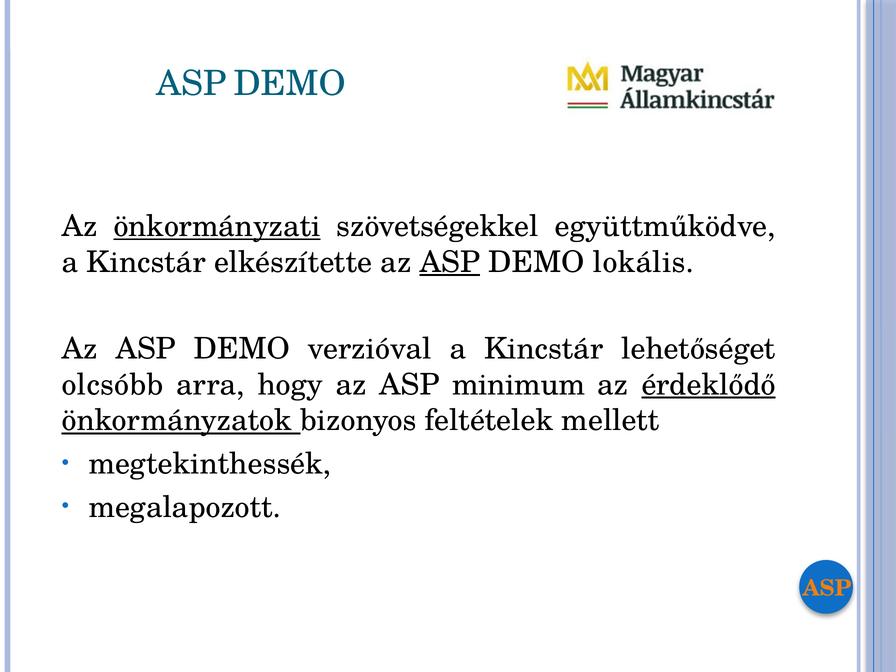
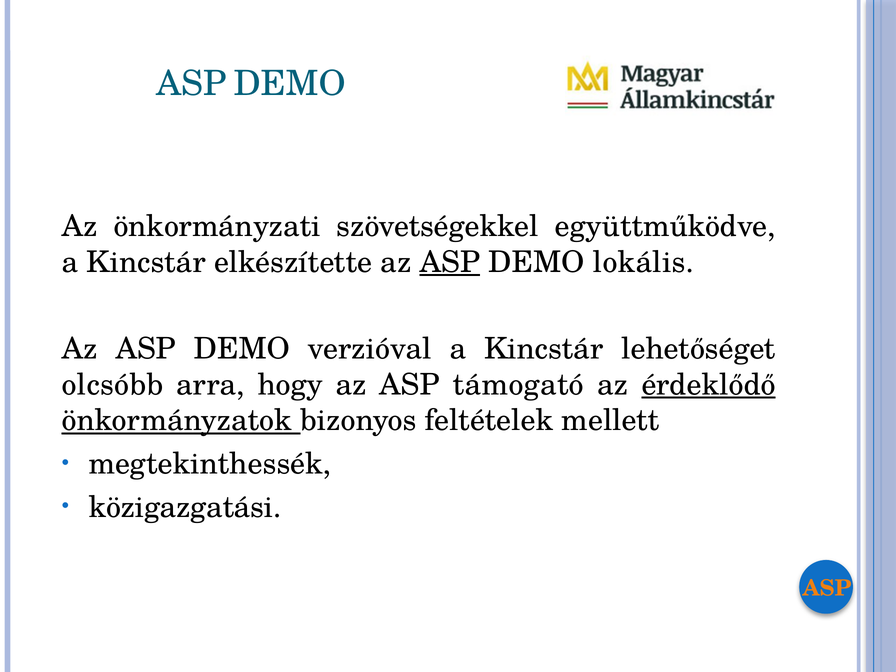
önkormányzati underline: present -> none (217, 226)
minimum: minimum -> támogató (518, 385)
megalapozott: megalapozott -> közigazgatási (185, 507)
